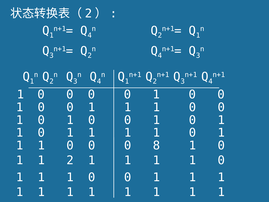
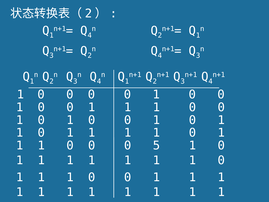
8: 8 -> 5 (156, 145)
2: 2 -> 1 (70, 160)
